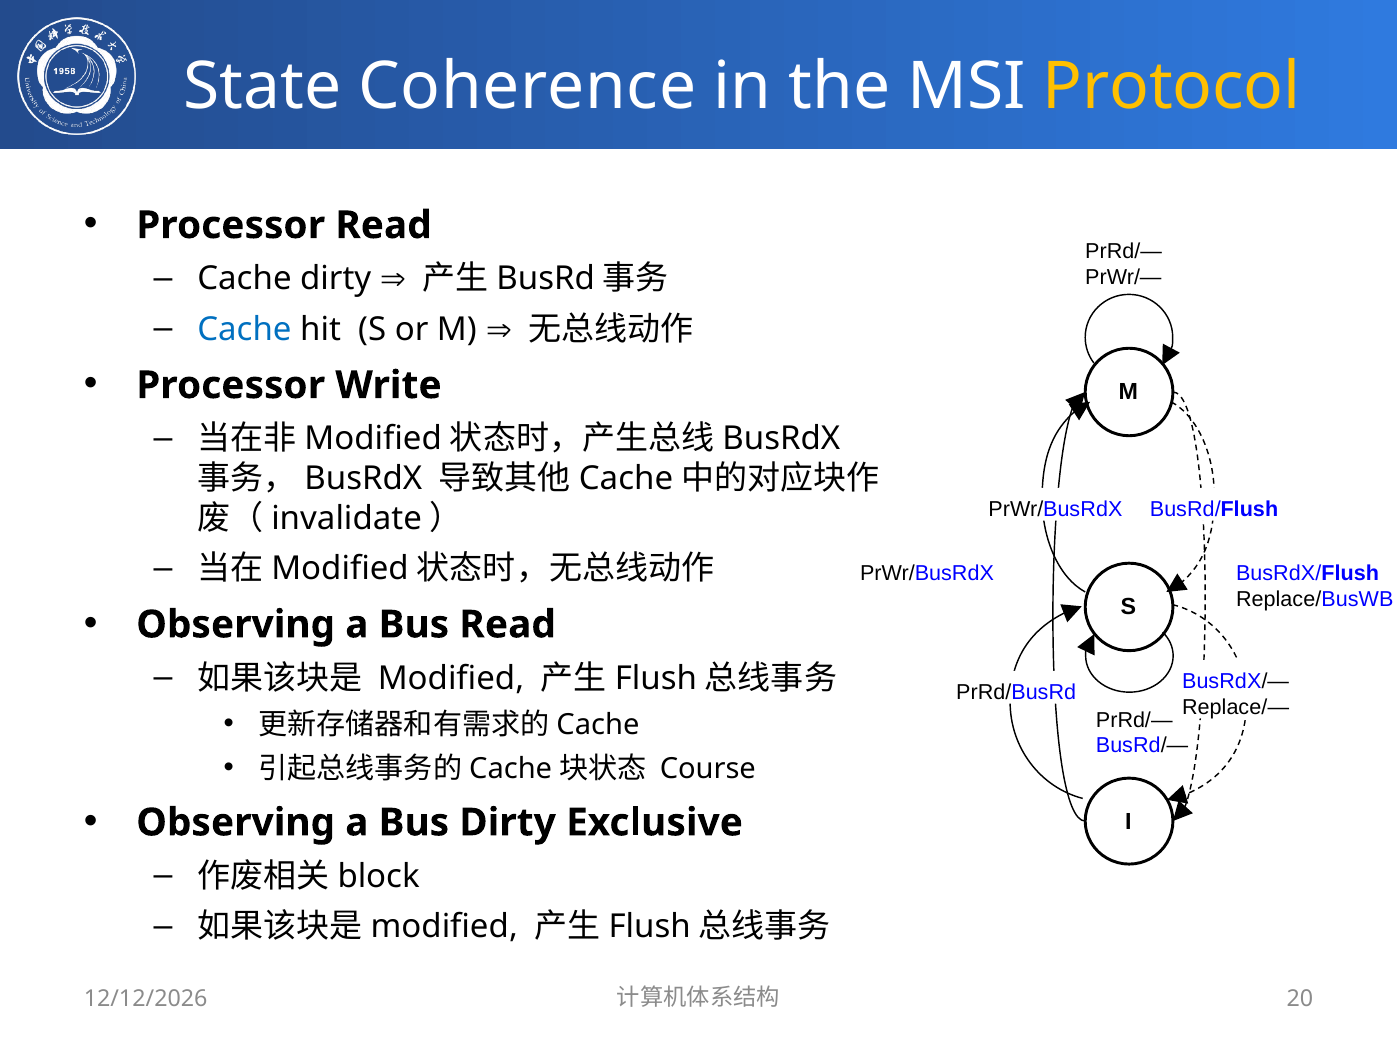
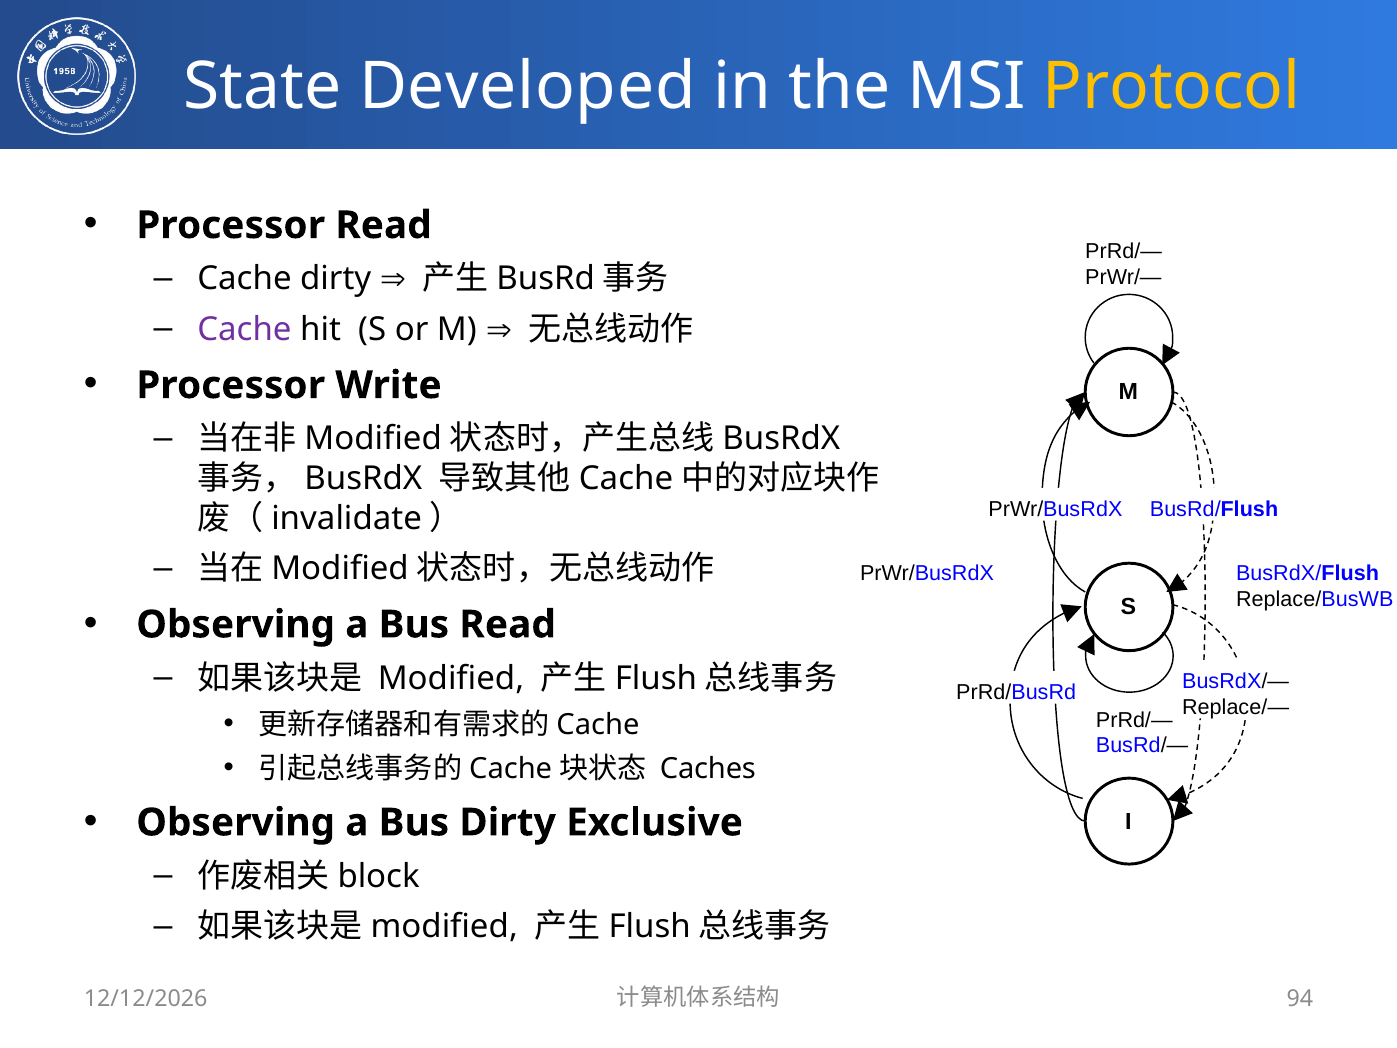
Coherence: Coherence -> Developed (527, 87)
Cache colour: blue -> purple (244, 329)
Course: Course -> Caches (708, 769)
20: 20 -> 94 (1300, 999)
